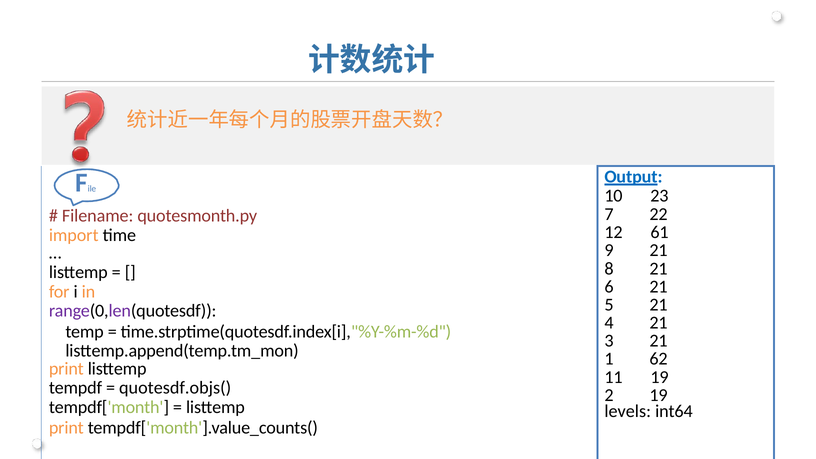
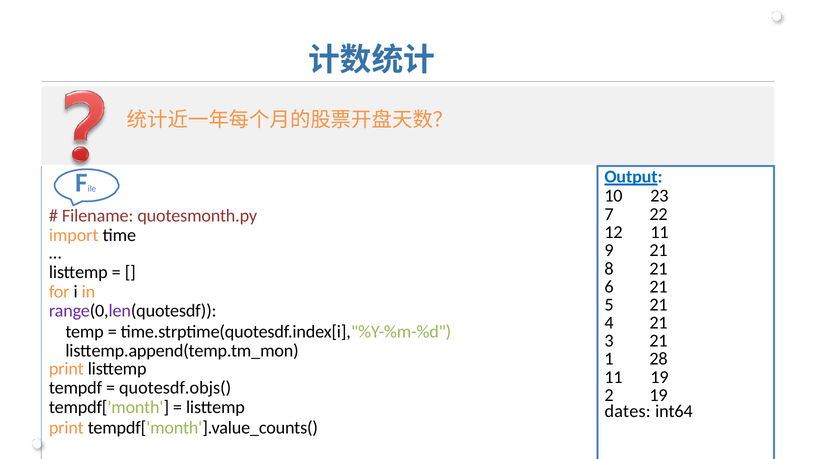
12 61: 61 -> 11 (660, 232)
62: 62 -> 28 (659, 359)
levels: levels -> dates (628, 411)
